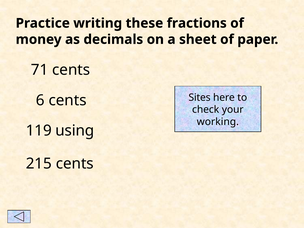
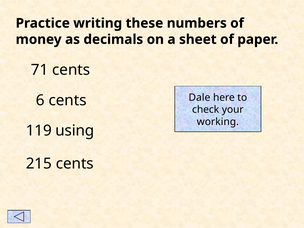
fractions: fractions -> numbers (197, 23)
Sites: Sites -> Dale (199, 97)
